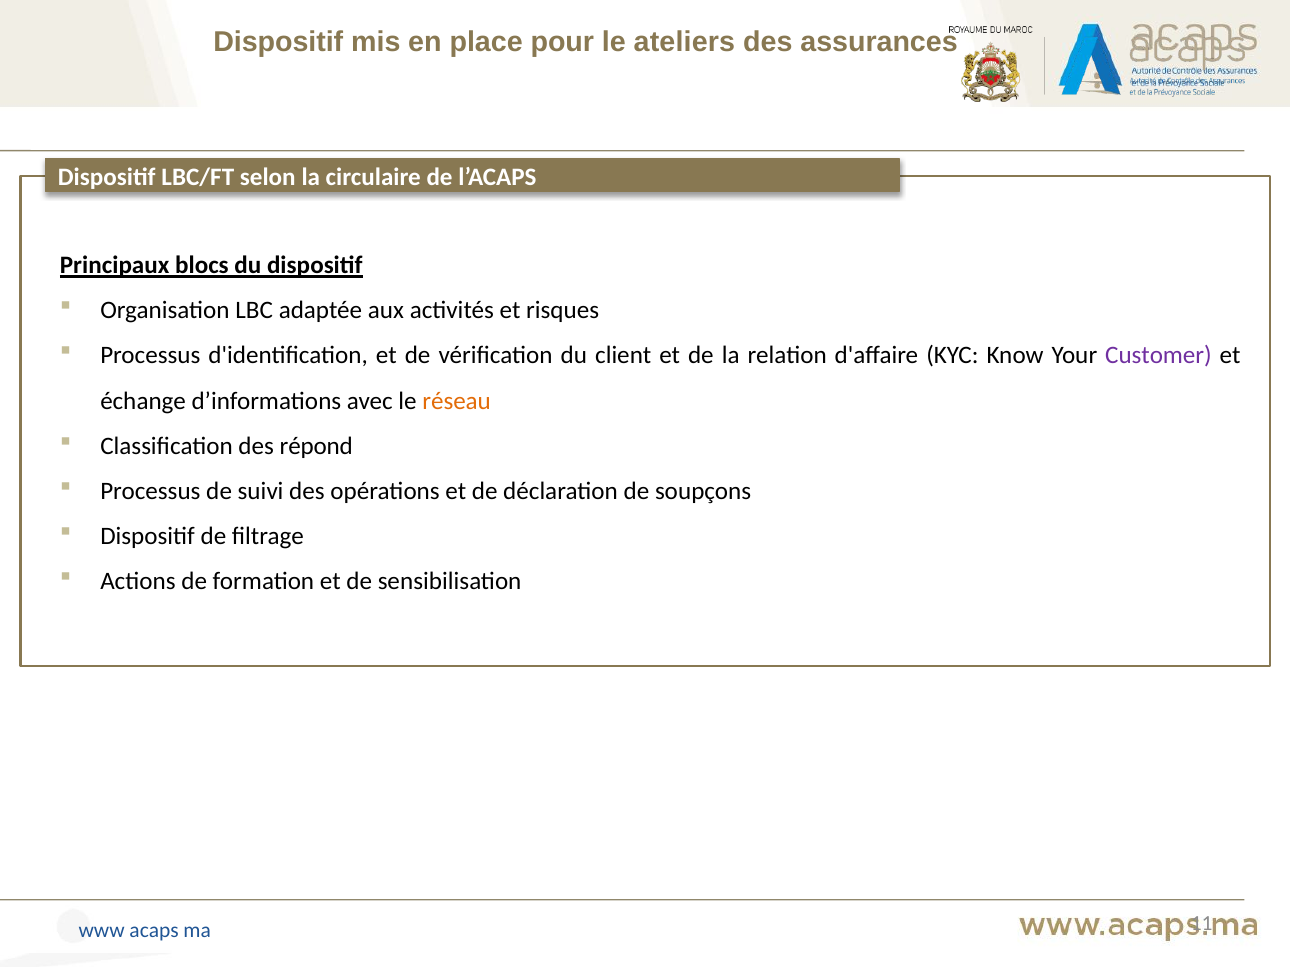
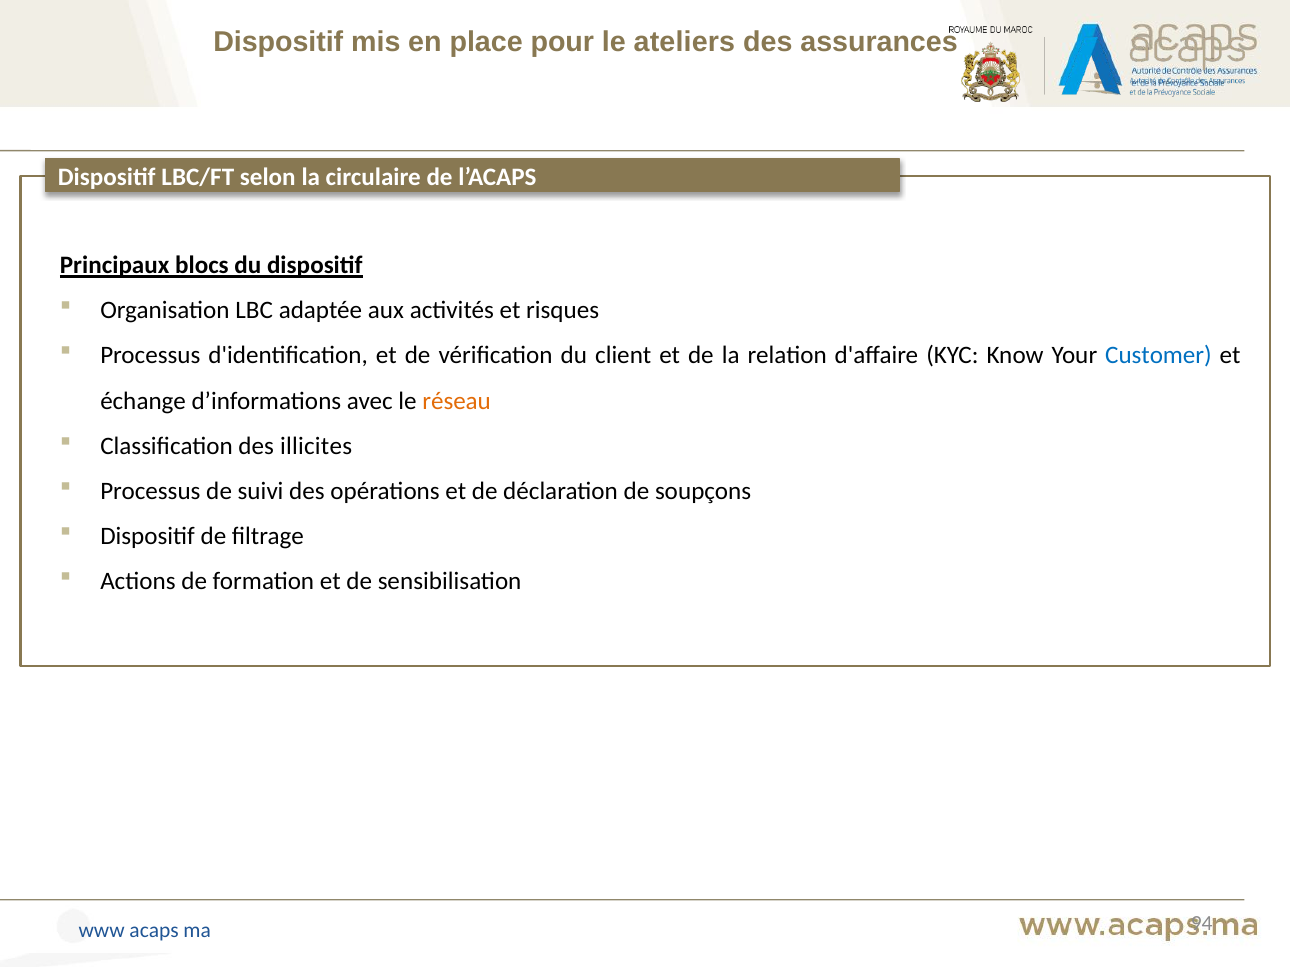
Customer colour: purple -> blue (1158, 356)
répond: répond -> illicites (316, 446)
11: 11 -> 94 (1202, 924)
